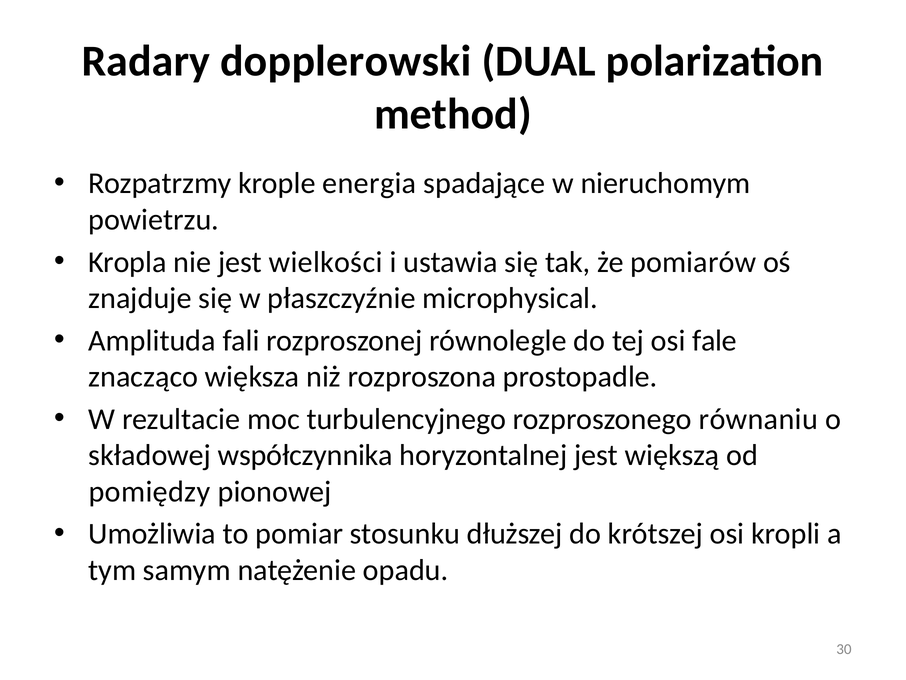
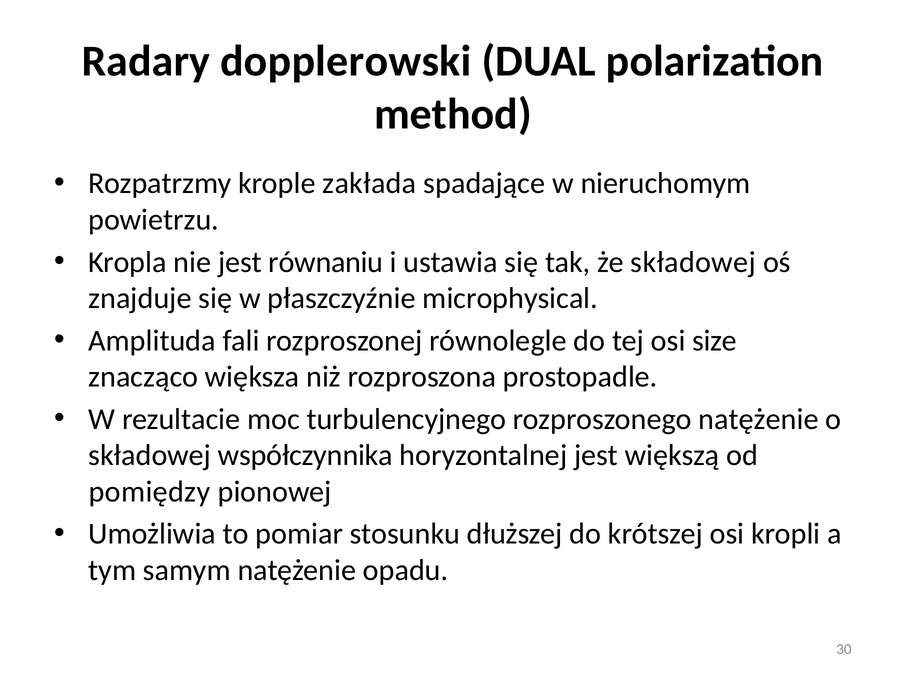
energia: energia -> zakłada (369, 183)
wielkości: wielkości -> równaniu (326, 262)
że pomiarów: pomiarów -> składowej (693, 262)
fale: fale -> size (714, 340)
rozproszonego równaniu: równaniu -> natężenie (759, 419)
